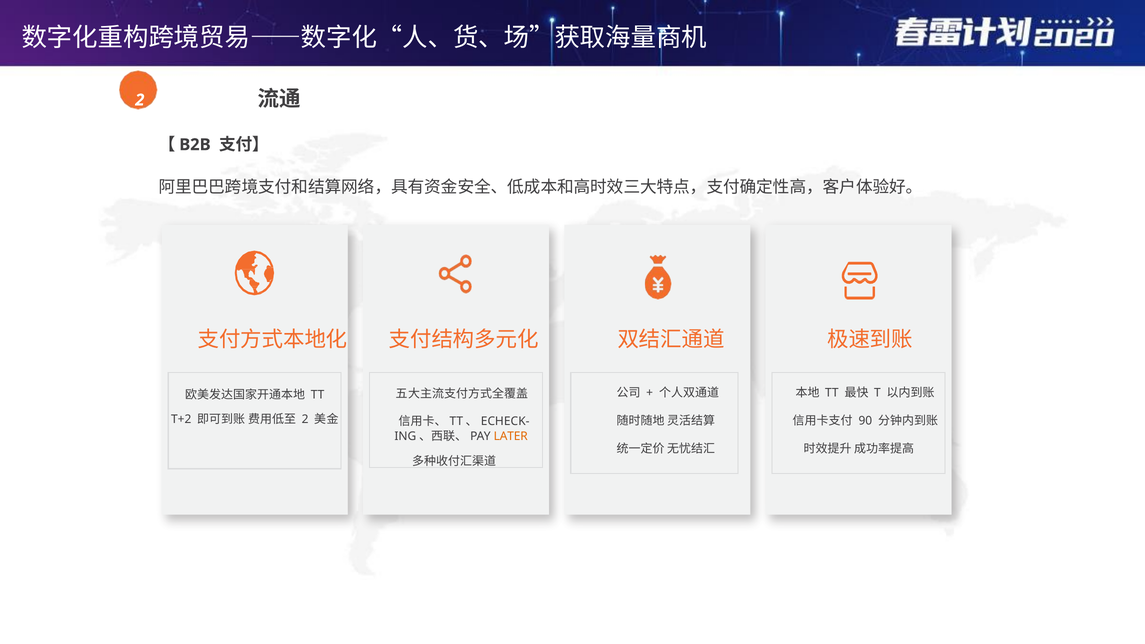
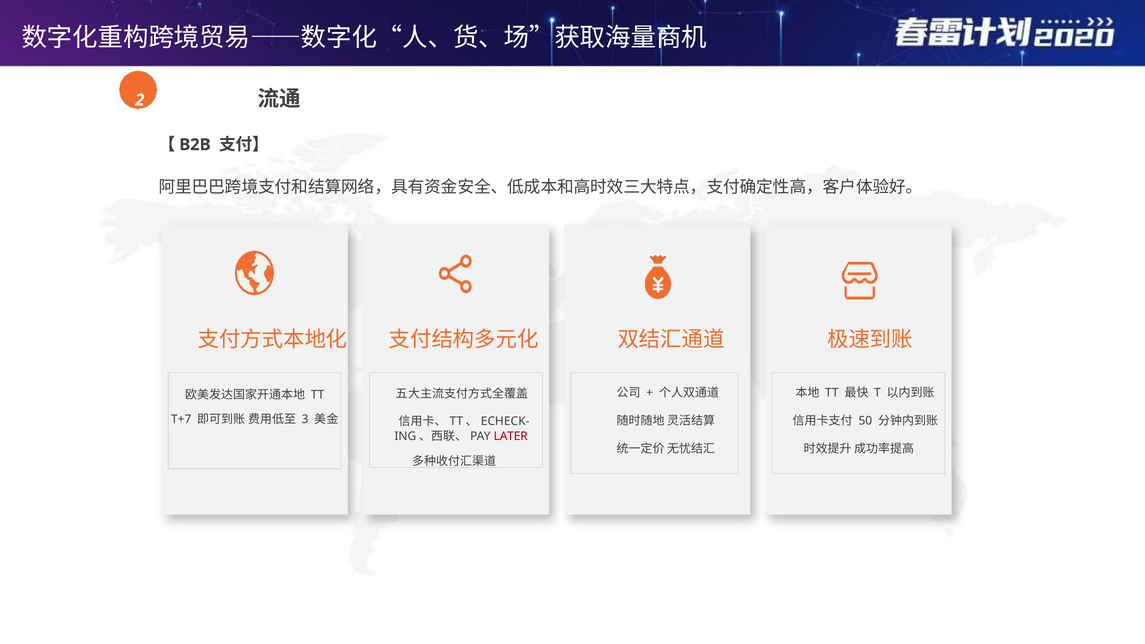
T+2: T+2 -> T+7 (181, 419)
2: 2 -> 3 (305, 419)
90: 90 -> 50 (865, 421)
LATER colour: orange -> red (511, 437)
